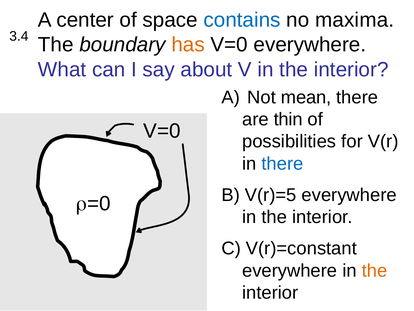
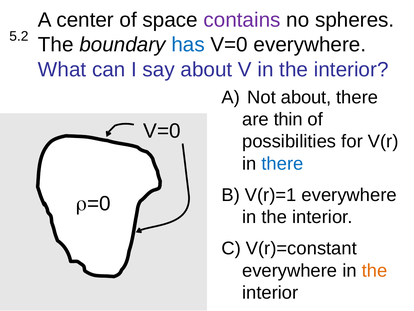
contains colour: blue -> purple (242, 20)
maxima: maxima -> spheres (355, 20)
3.4: 3.4 -> 5.2 (19, 36)
has colour: orange -> blue (188, 45)
Not mean: mean -> about (306, 97)
V(r)=5: V(r)=5 -> V(r)=1 (271, 195)
